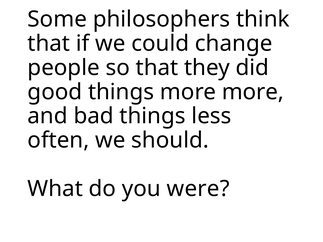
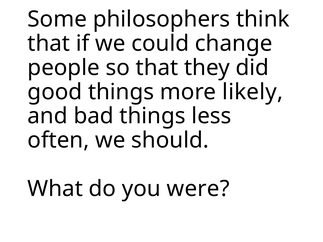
more more: more -> likely (253, 92)
